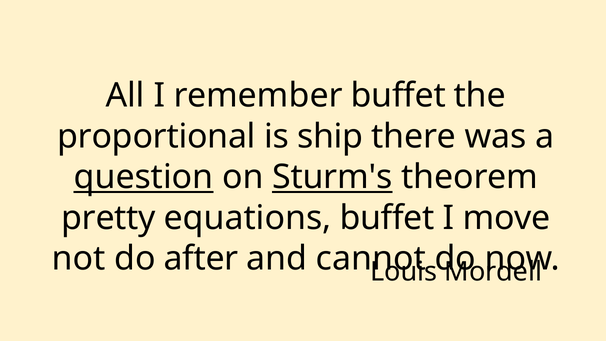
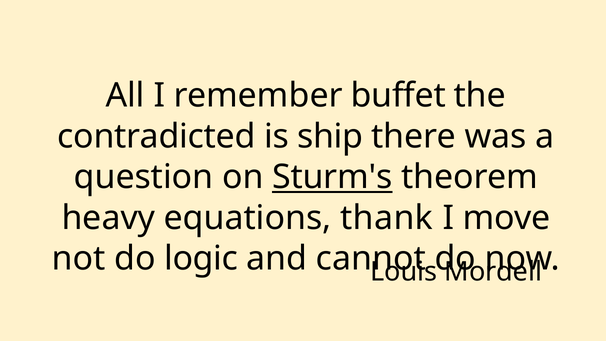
proportional: proportional -> contradicted (156, 136)
question underline: present -> none (144, 177)
pretty: pretty -> heavy (108, 218)
equations buffet: buffet -> thank (387, 218)
after: after -> logic (201, 259)
